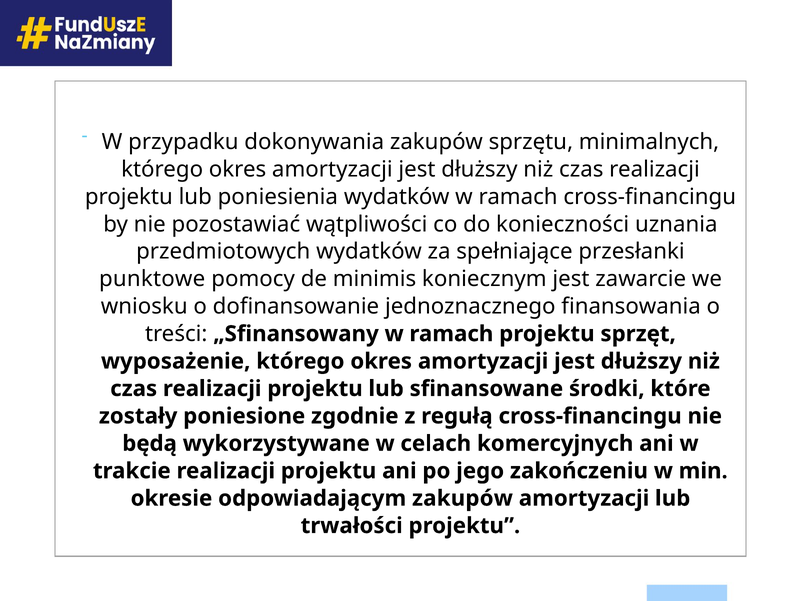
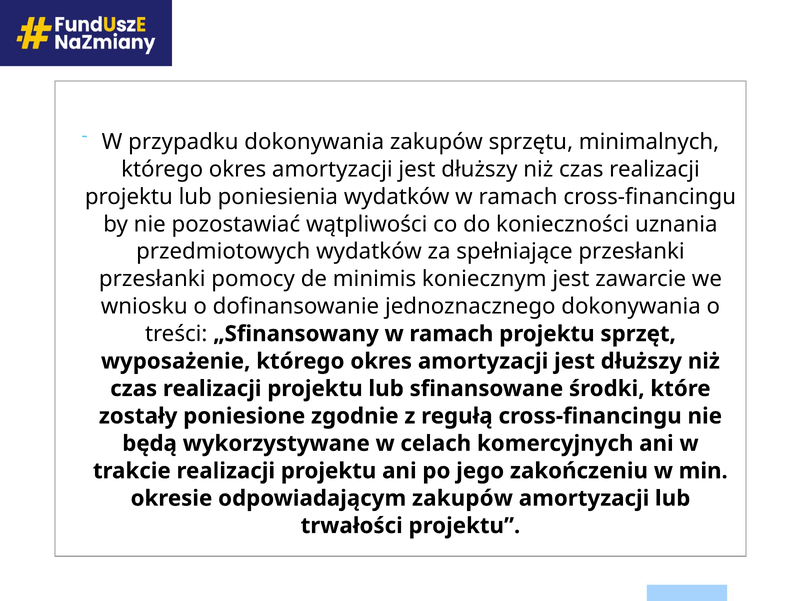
punktowe: punktowe -> przesłanki (152, 279)
jednoznacznego finansowania: finansowania -> dokonywania (631, 306)
